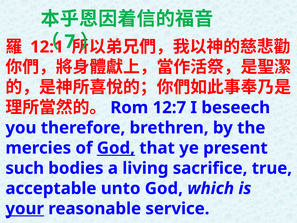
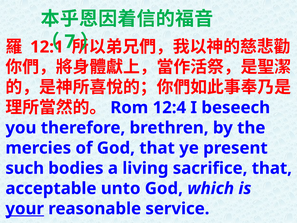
12:7: 12:7 -> 12:4 (169, 107)
God underline: present -> none (116, 148)
sacrifice true: true -> that (272, 168)
